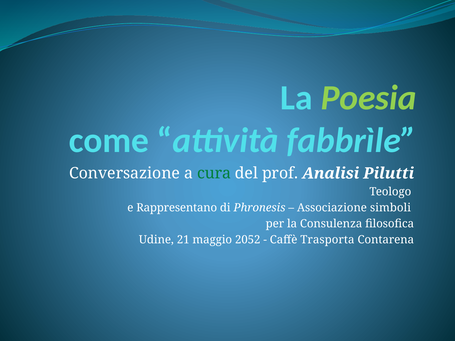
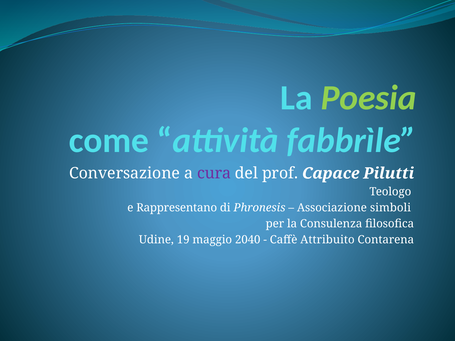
cura colour: green -> purple (214, 173)
Analisi: Analisi -> Capace (331, 173)
21: 21 -> 19 (183, 240)
2052: 2052 -> 2040 (248, 240)
Trasporta: Trasporta -> Attribuito (327, 240)
